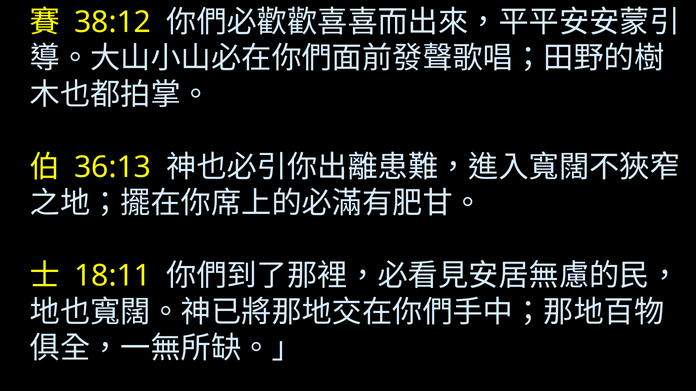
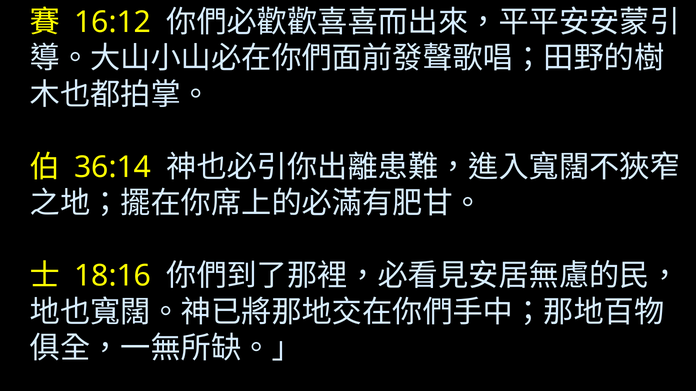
38:12: 38:12 -> 16:12 (113, 22)
36:13: 36:13 -> 36:14 (113, 167)
18:11: 18:11 -> 18:16 (113, 276)
